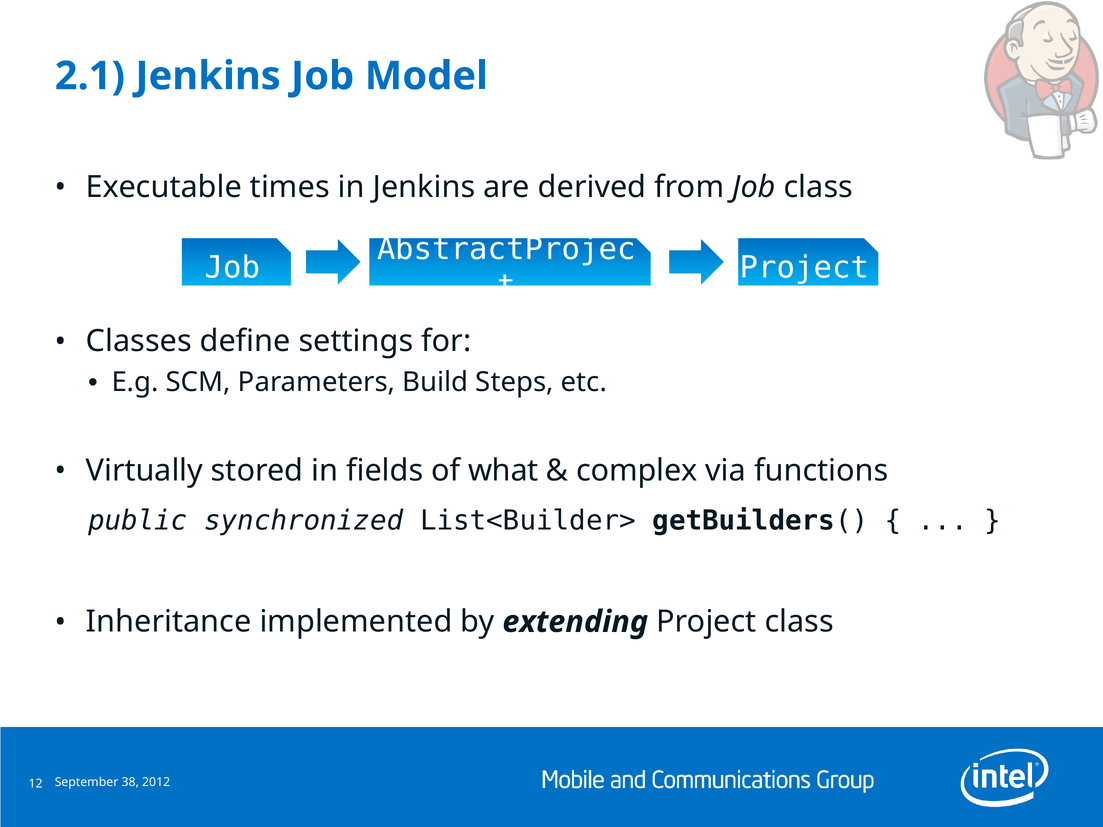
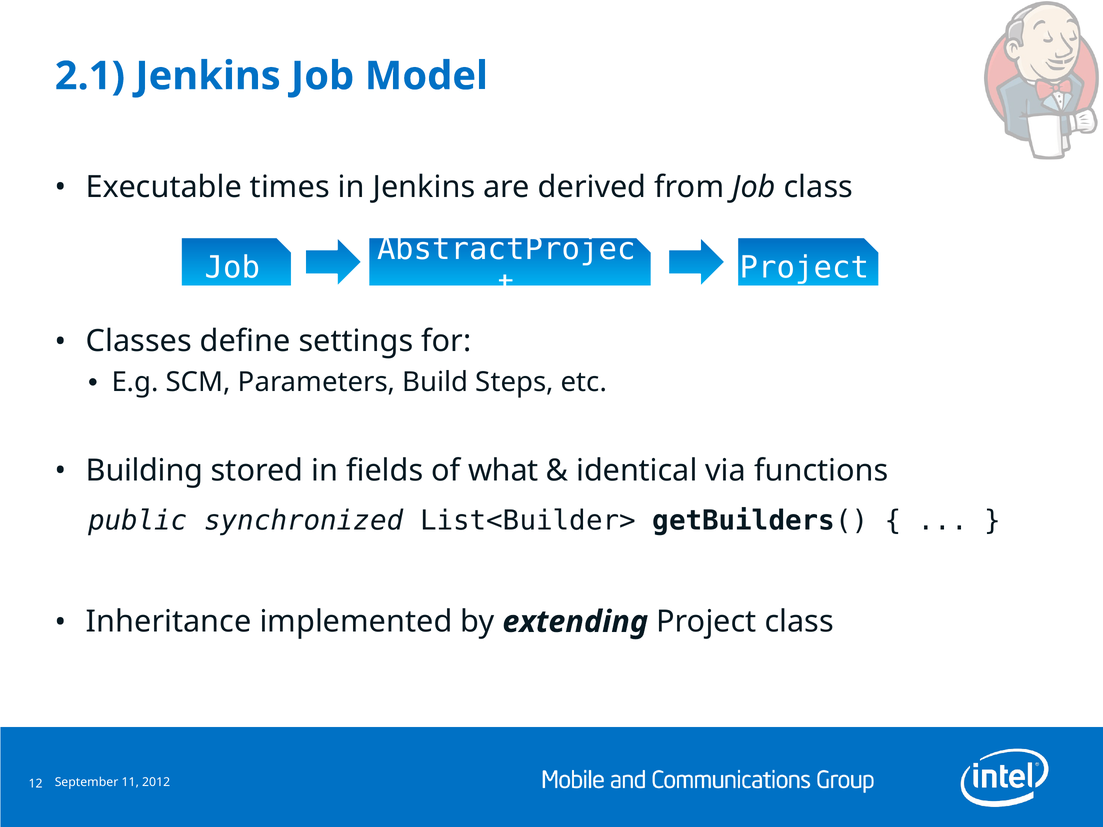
Virtually: Virtually -> Building (145, 471)
complex: complex -> identical (637, 471)
38: 38 -> 11 (130, 782)
